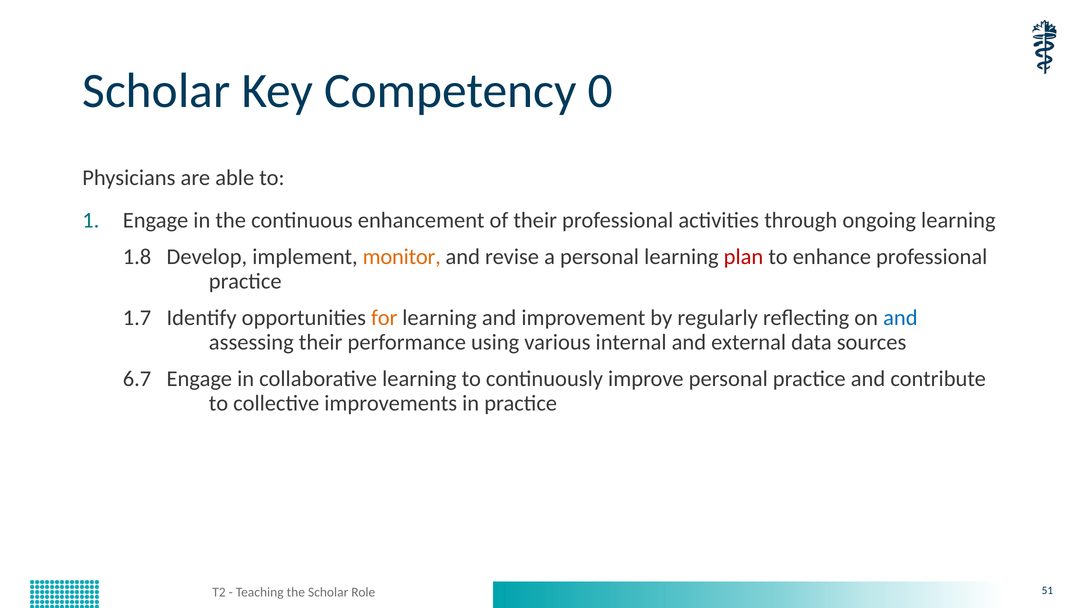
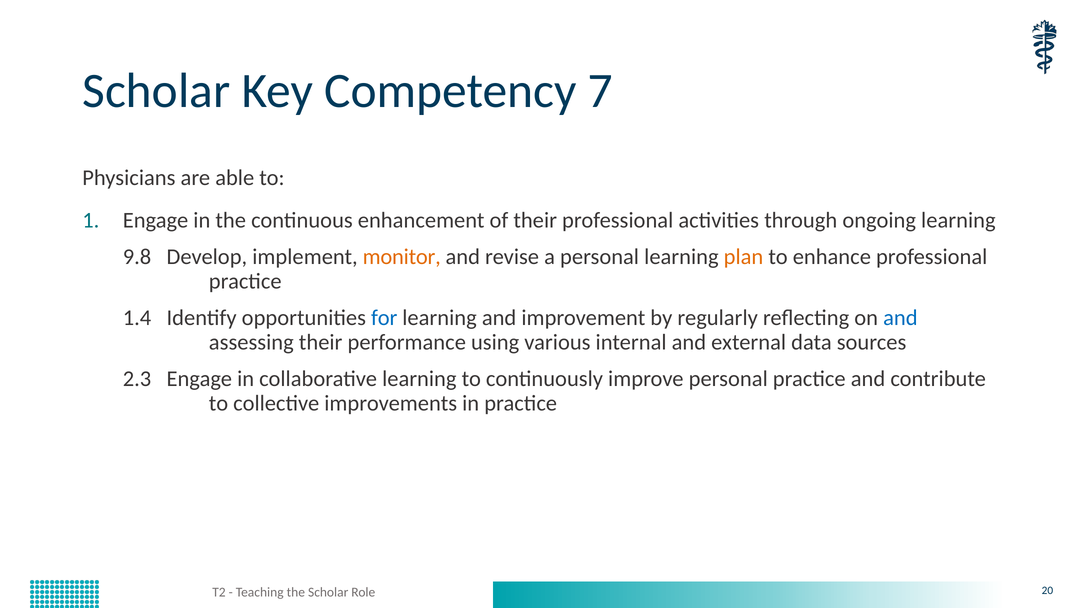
0: 0 -> 7 (600, 91)
1.8: 1.8 -> 9.8 (137, 257)
plan colour: red -> orange (743, 257)
1.7: 1.7 -> 1.4 (137, 318)
for colour: orange -> blue (384, 318)
6.7: 6.7 -> 2.3 (137, 379)
51: 51 -> 20 (1047, 590)
